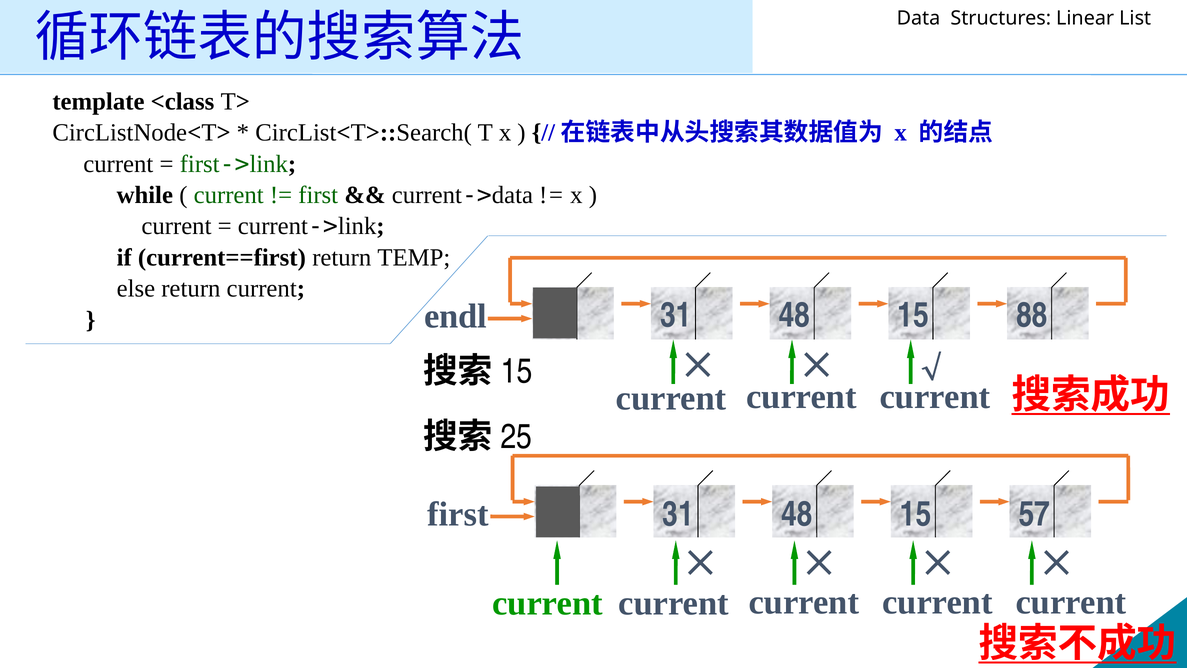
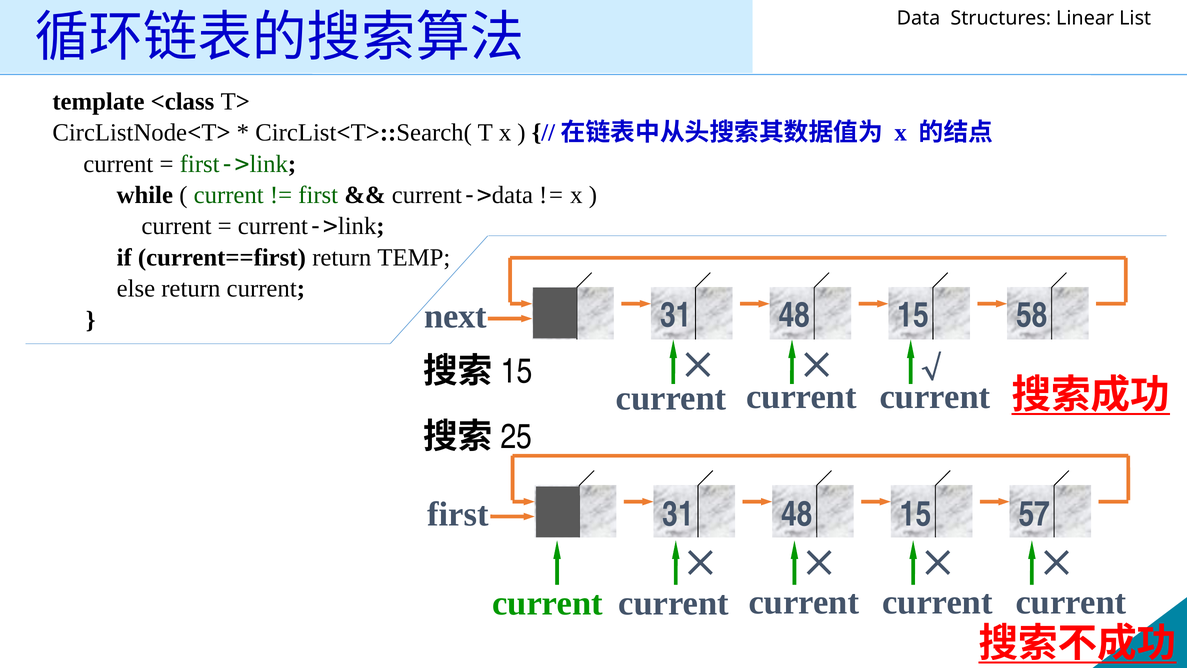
endl: endl -> next (456, 316)
88: 88 -> 58 (1032, 315)
